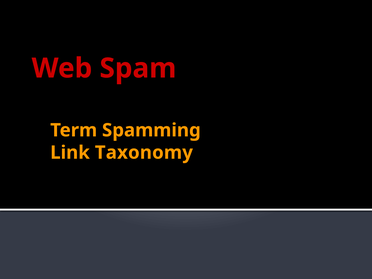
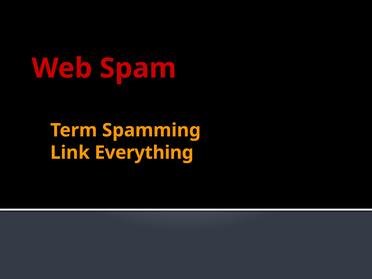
Taxonomy: Taxonomy -> Everything (144, 153)
